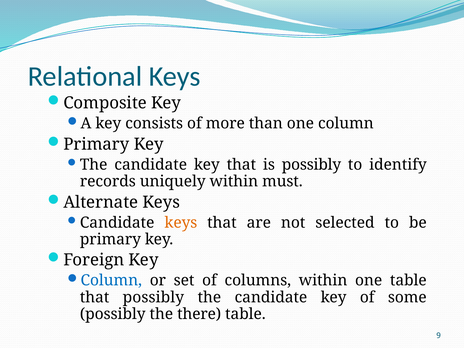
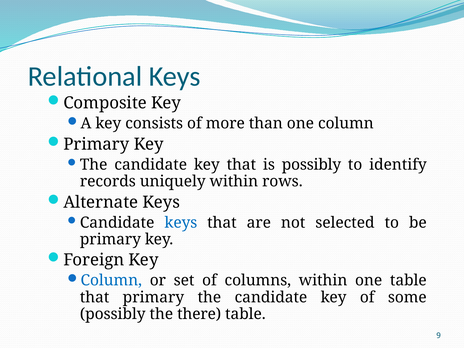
must: must -> rows (282, 181)
keys colour: orange -> blue (181, 223)
that possibly: possibly -> primary (153, 297)
